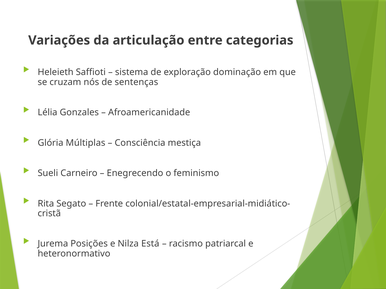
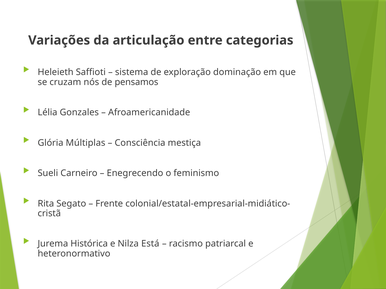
sentenças: sentenças -> pensamos (137, 82)
Posições: Posições -> Histórica (89, 244)
